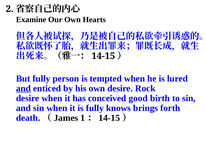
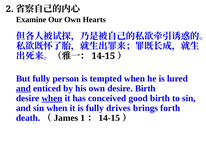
desire Rock: Rock -> Birth (145, 89)
when underline: none -> present (52, 99)
knows: knows -> drives (118, 108)
